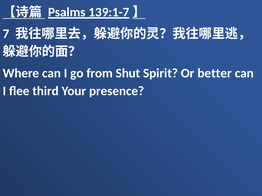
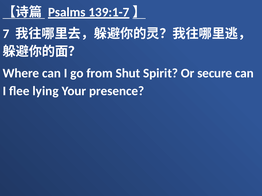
better: better -> secure (215, 73)
third: third -> lying (46, 91)
